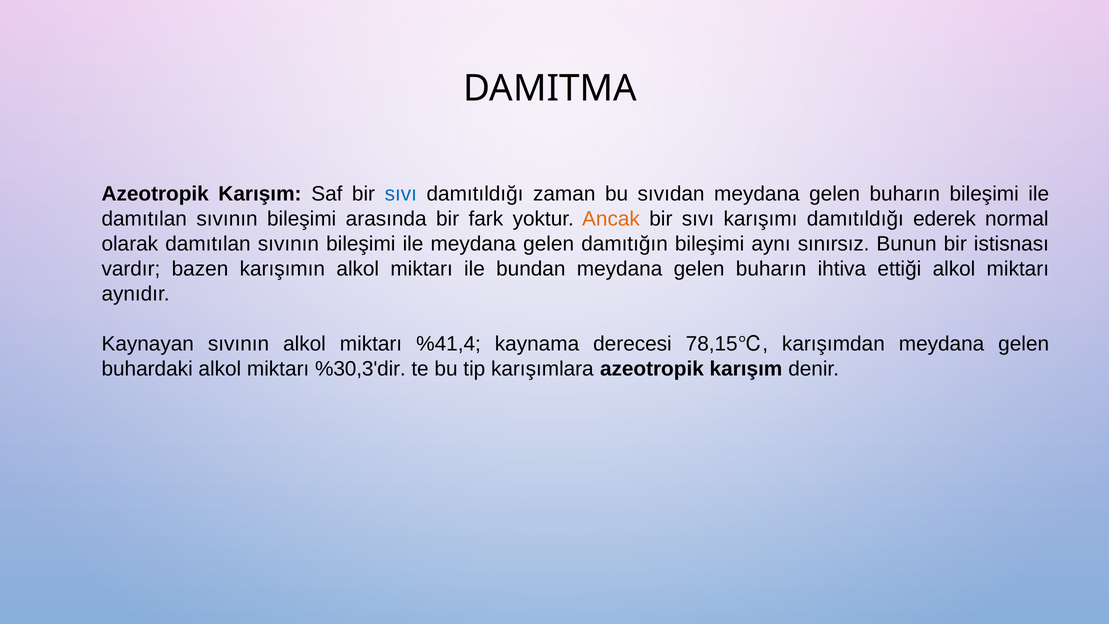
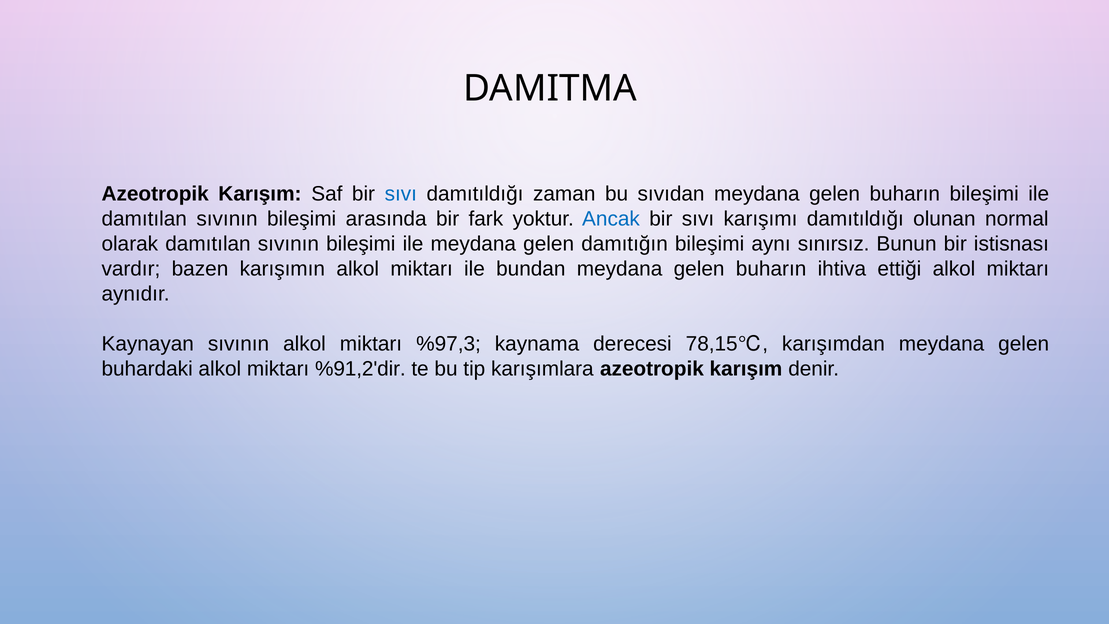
Ancak colour: orange -> blue (611, 219)
ederek: ederek -> olunan (944, 219)
%41,4: %41,4 -> %97,3 (449, 344)
%30,3'dir: %30,3'dir -> %91,2'dir (360, 369)
